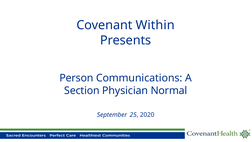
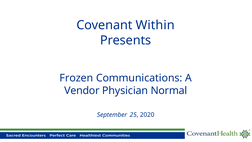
Person: Person -> Frozen (76, 78)
Section: Section -> Vendor (82, 91)
